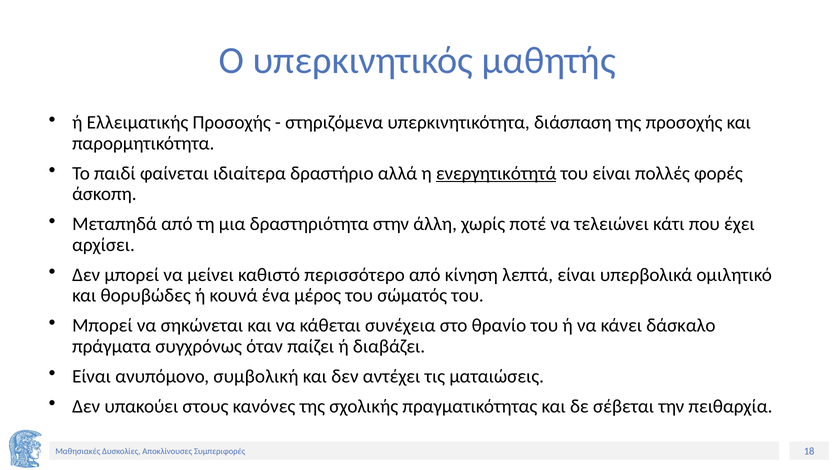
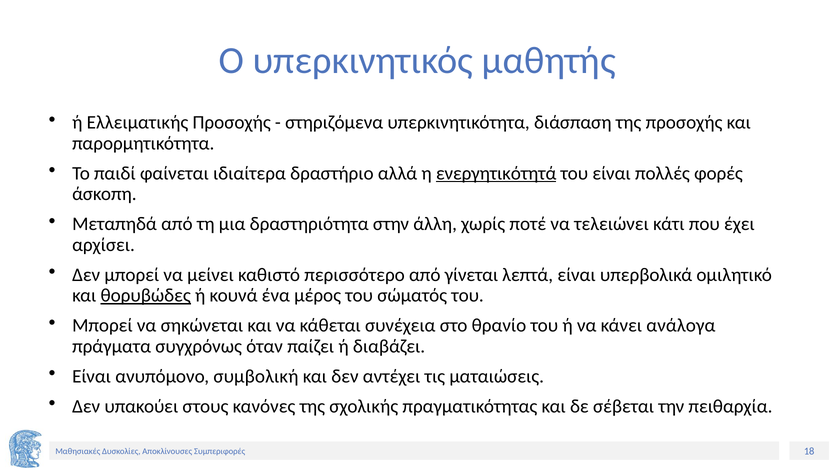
κίνηση: κίνηση -> γίνεται (471, 275)
θορυβώδες underline: none -> present (146, 295)
δάσκαλο: δάσκαλο -> ανάλογα (681, 325)
